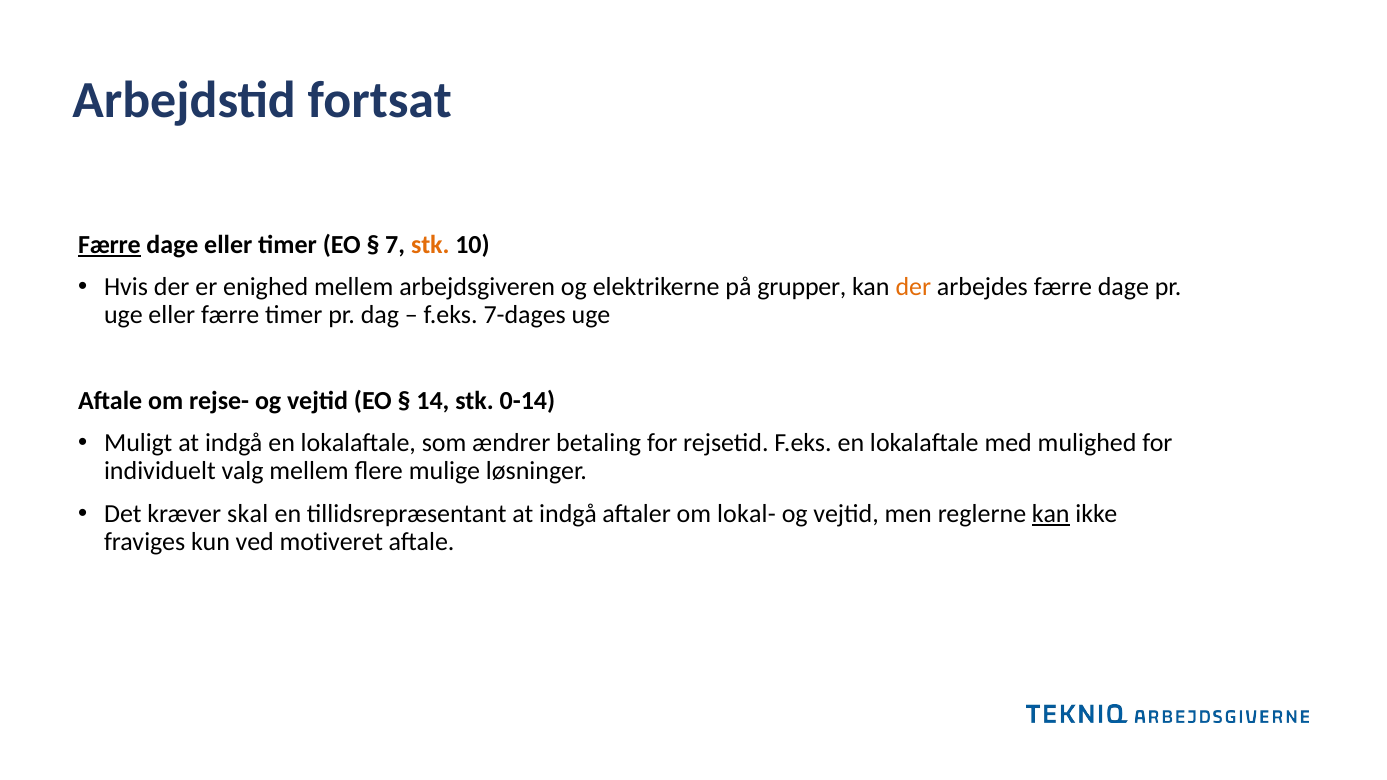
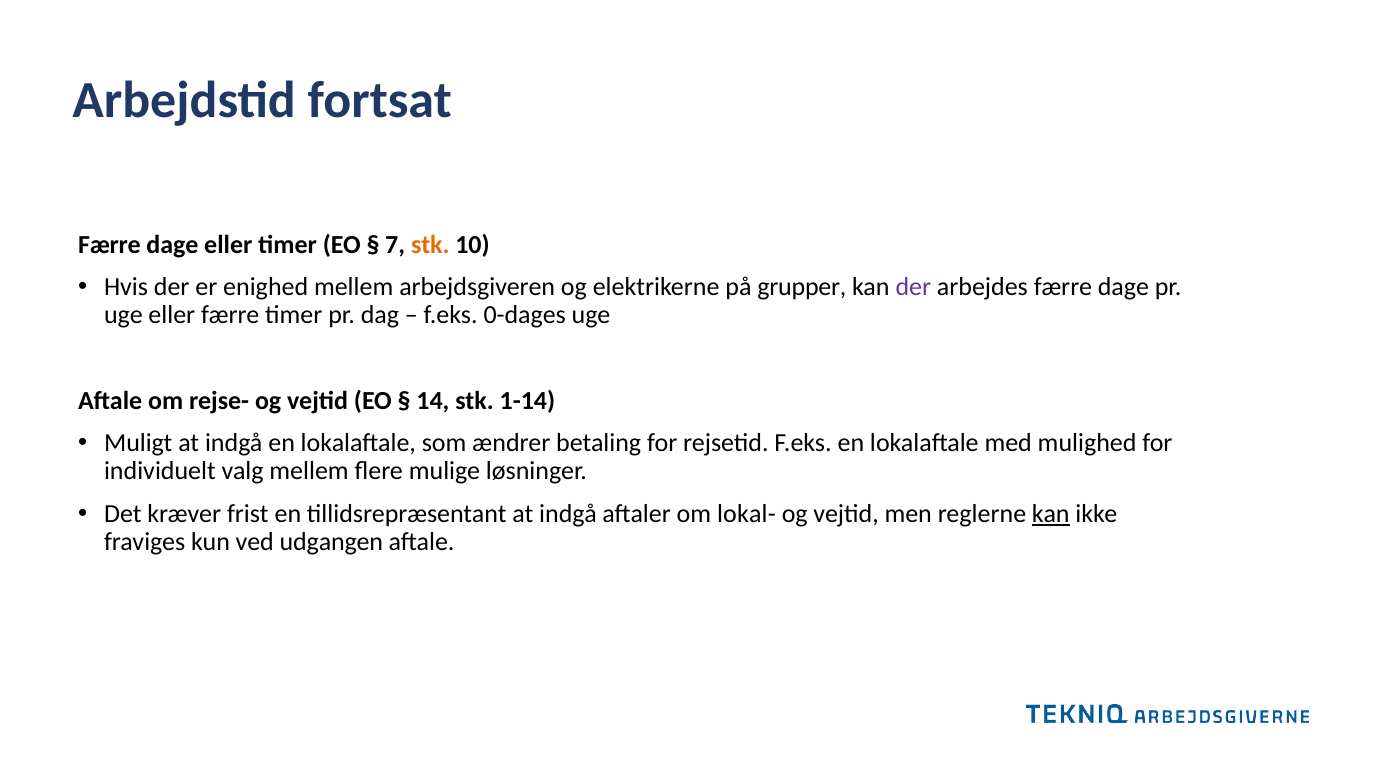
Færre underline: present -> none (109, 245)
der colour: orange -> purple (913, 287)
7-dages: 7-dages -> 0-dages (525, 315)
0-14: 0-14 -> 1-14 (527, 401)
skal: skal -> frist (248, 514)
motiveret: motiveret -> udgangen (331, 542)
